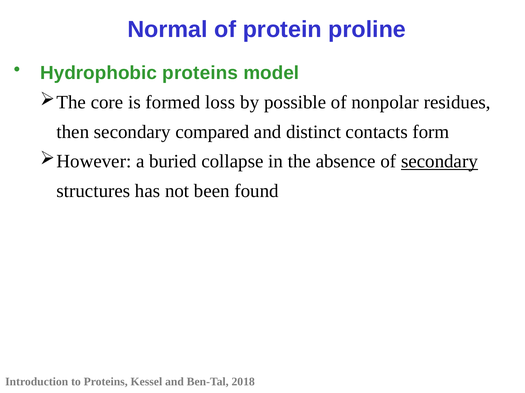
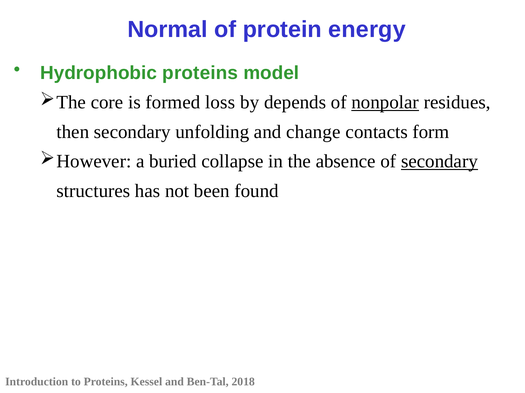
proline: proline -> energy (367, 30)
possible: possible -> depends (295, 103)
nonpolar underline: none -> present (385, 103)
compared: compared -> unfolding (212, 132)
distinct: distinct -> change (313, 132)
